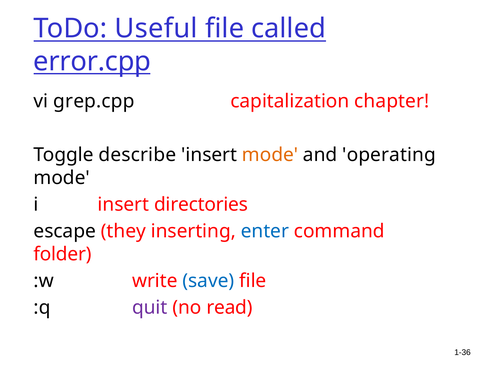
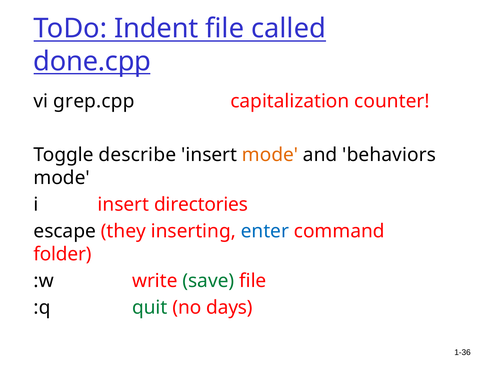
Useful: Useful -> Indent (156, 29)
error.cpp: error.cpp -> done.cpp (92, 61)
chapter: chapter -> counter (392, 101)
operating: operating -> behaviors (389, 155)
save colour: blue -> green (208, 281)
quit colour: purple -> green (150, 308)
read: read -> days (229, 308)
